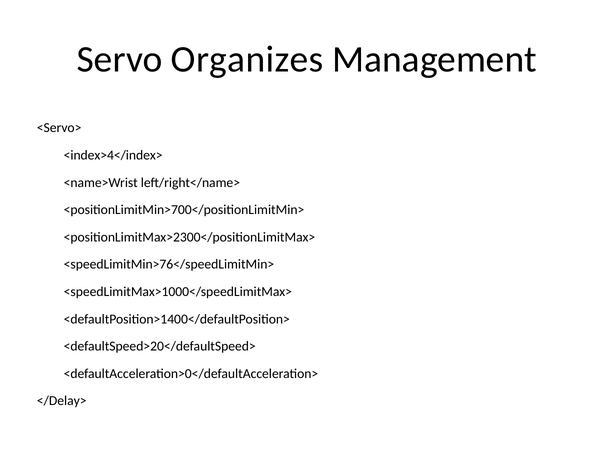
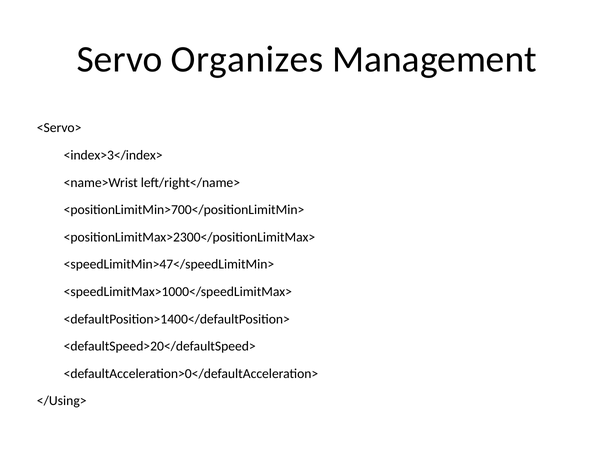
<index>4</index>: <index>4</index> -> <index>3</index> (113, 155)
<speedLimitMin>76</speedLimitMin>: <speedLimitMin>76</speedLimitMin> -> <speedLimitMin>47</speedLimitMin> (169, 264)
</Delay>: </Delay> -> </Using> (62, 400)
